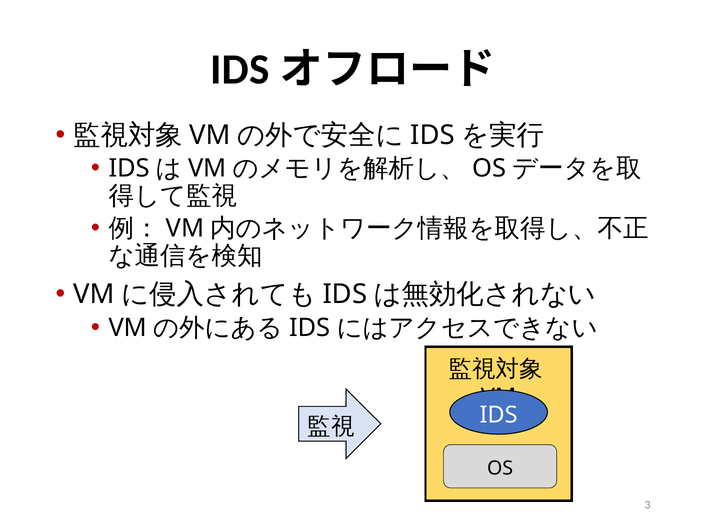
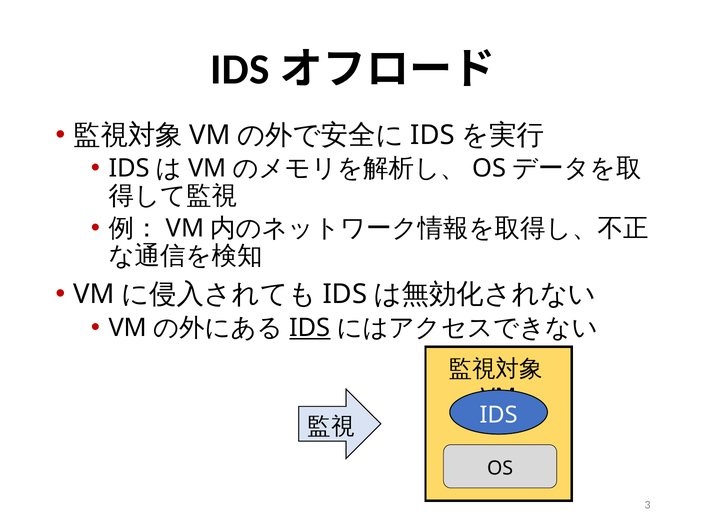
IDS underline: none -> present (310, 328)
